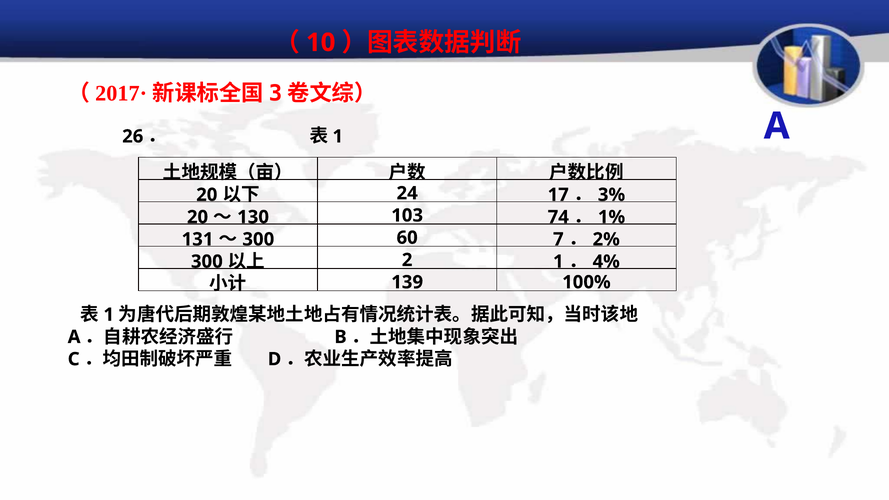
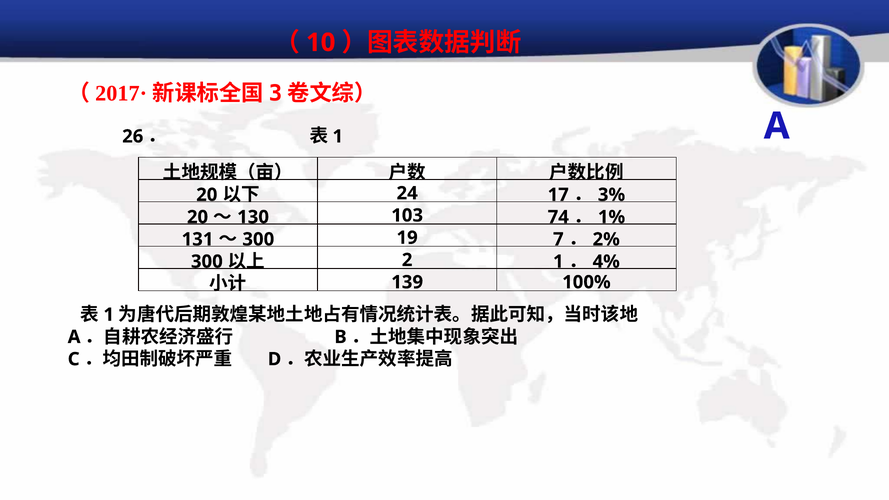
60: 60 -> 19 (407, 238)
